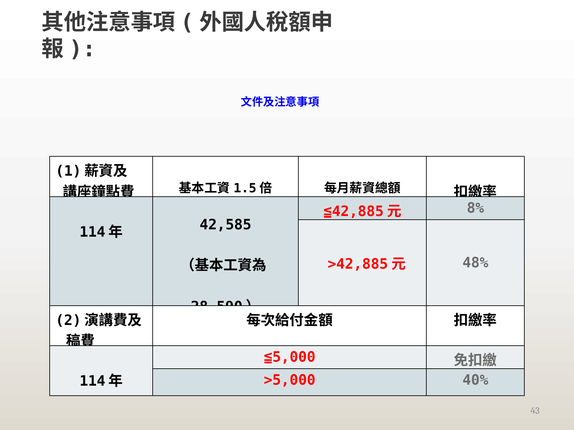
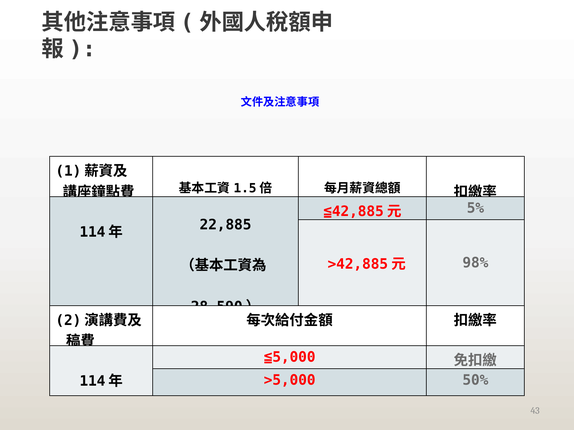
8%: 8% -> 5% (475, 208)
42,585: 42,585 -> 22,885 (226, 225)
48%: 48% -> 98% (475, 263)
40%: 40% -> 50% (475, 380)
